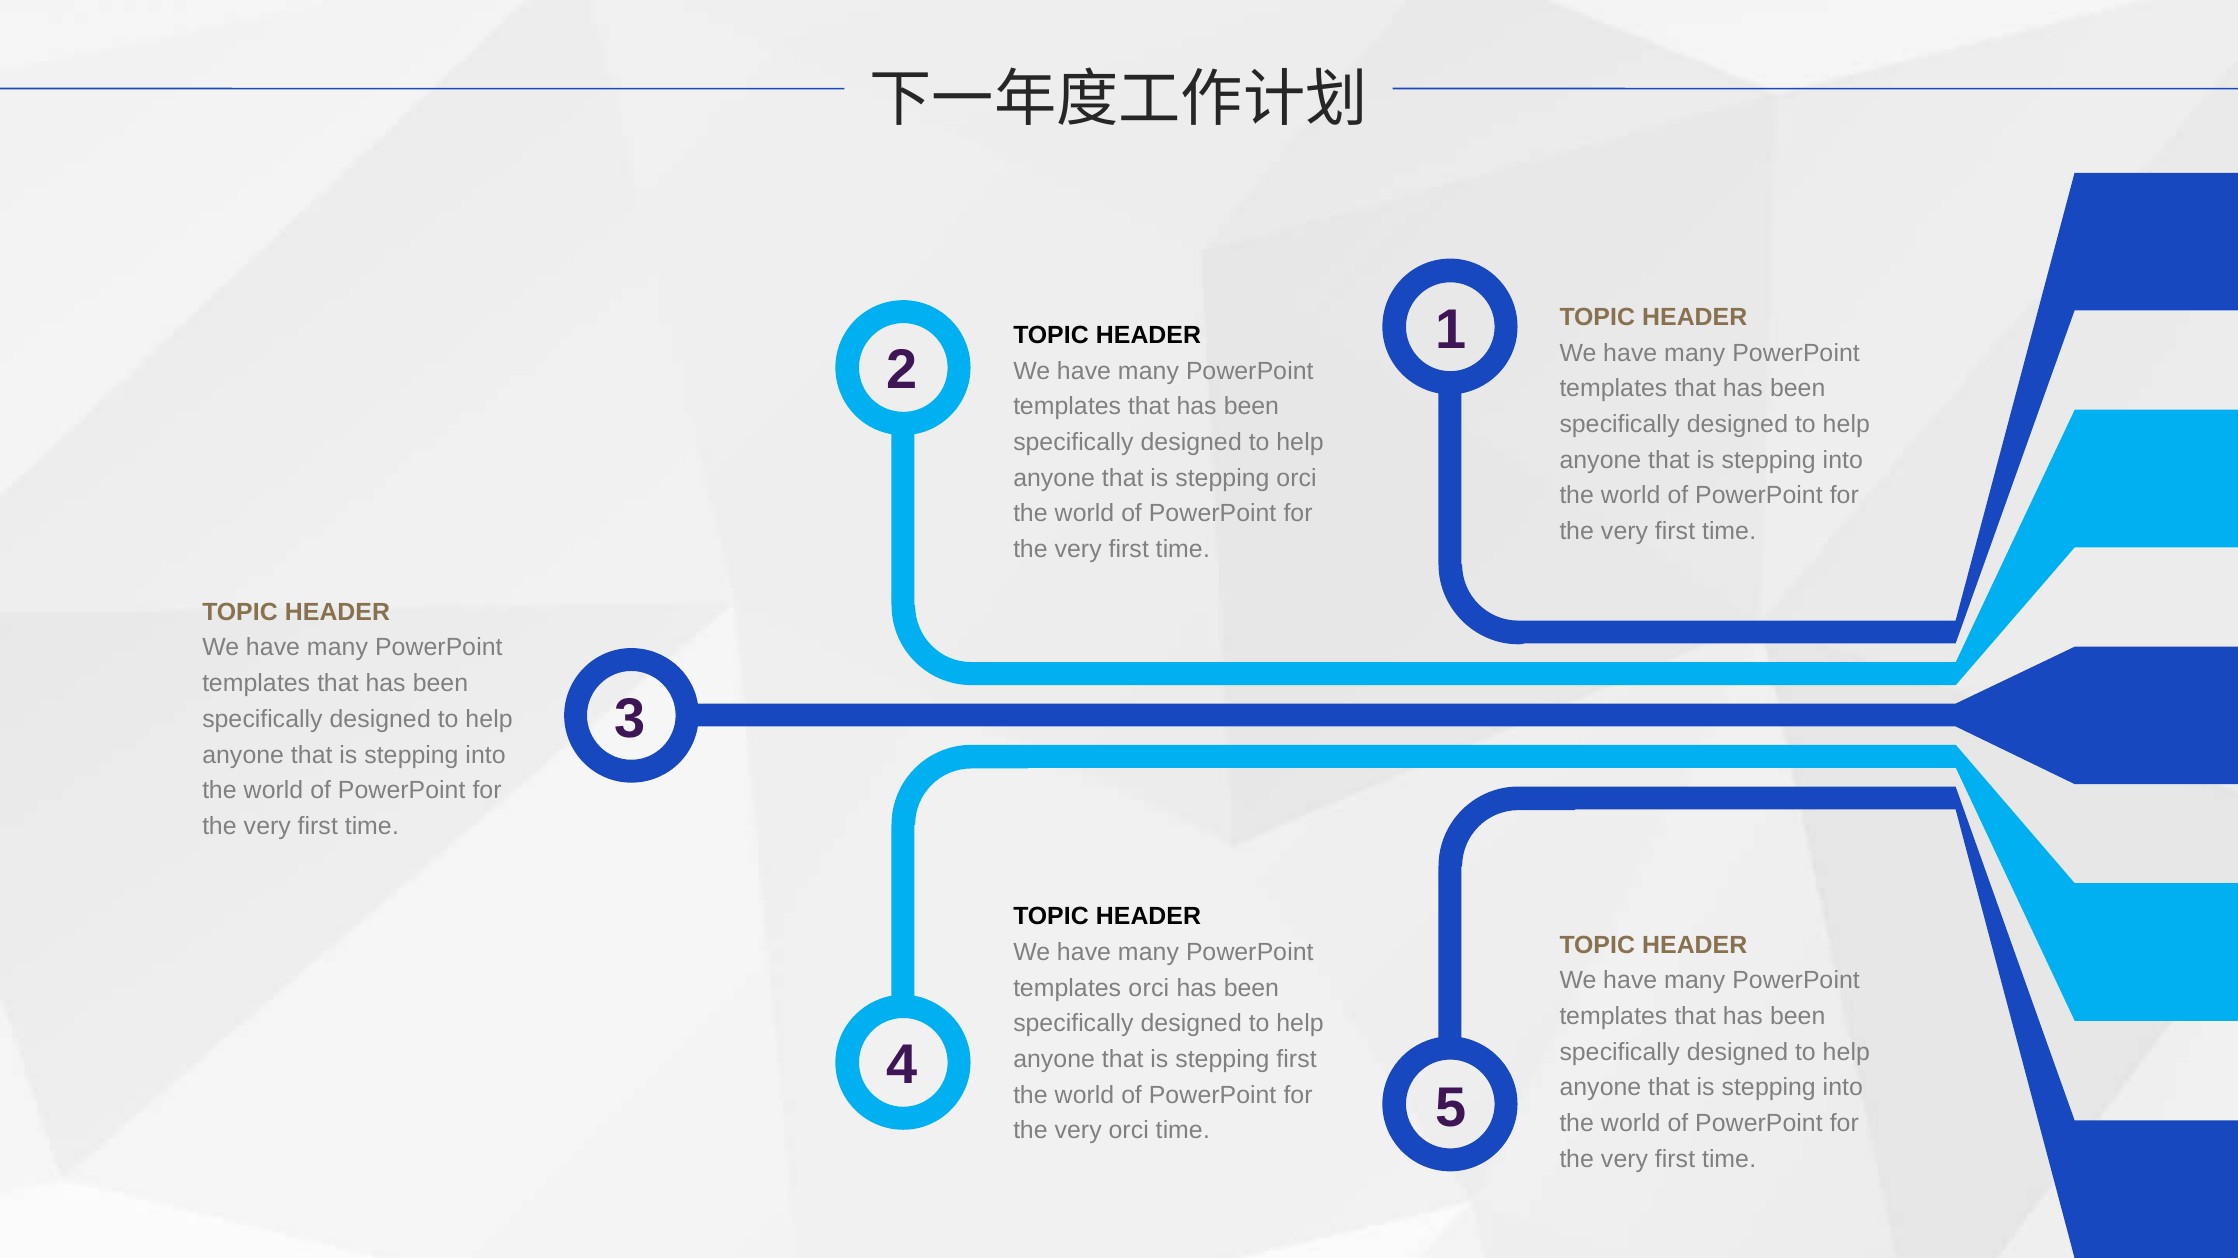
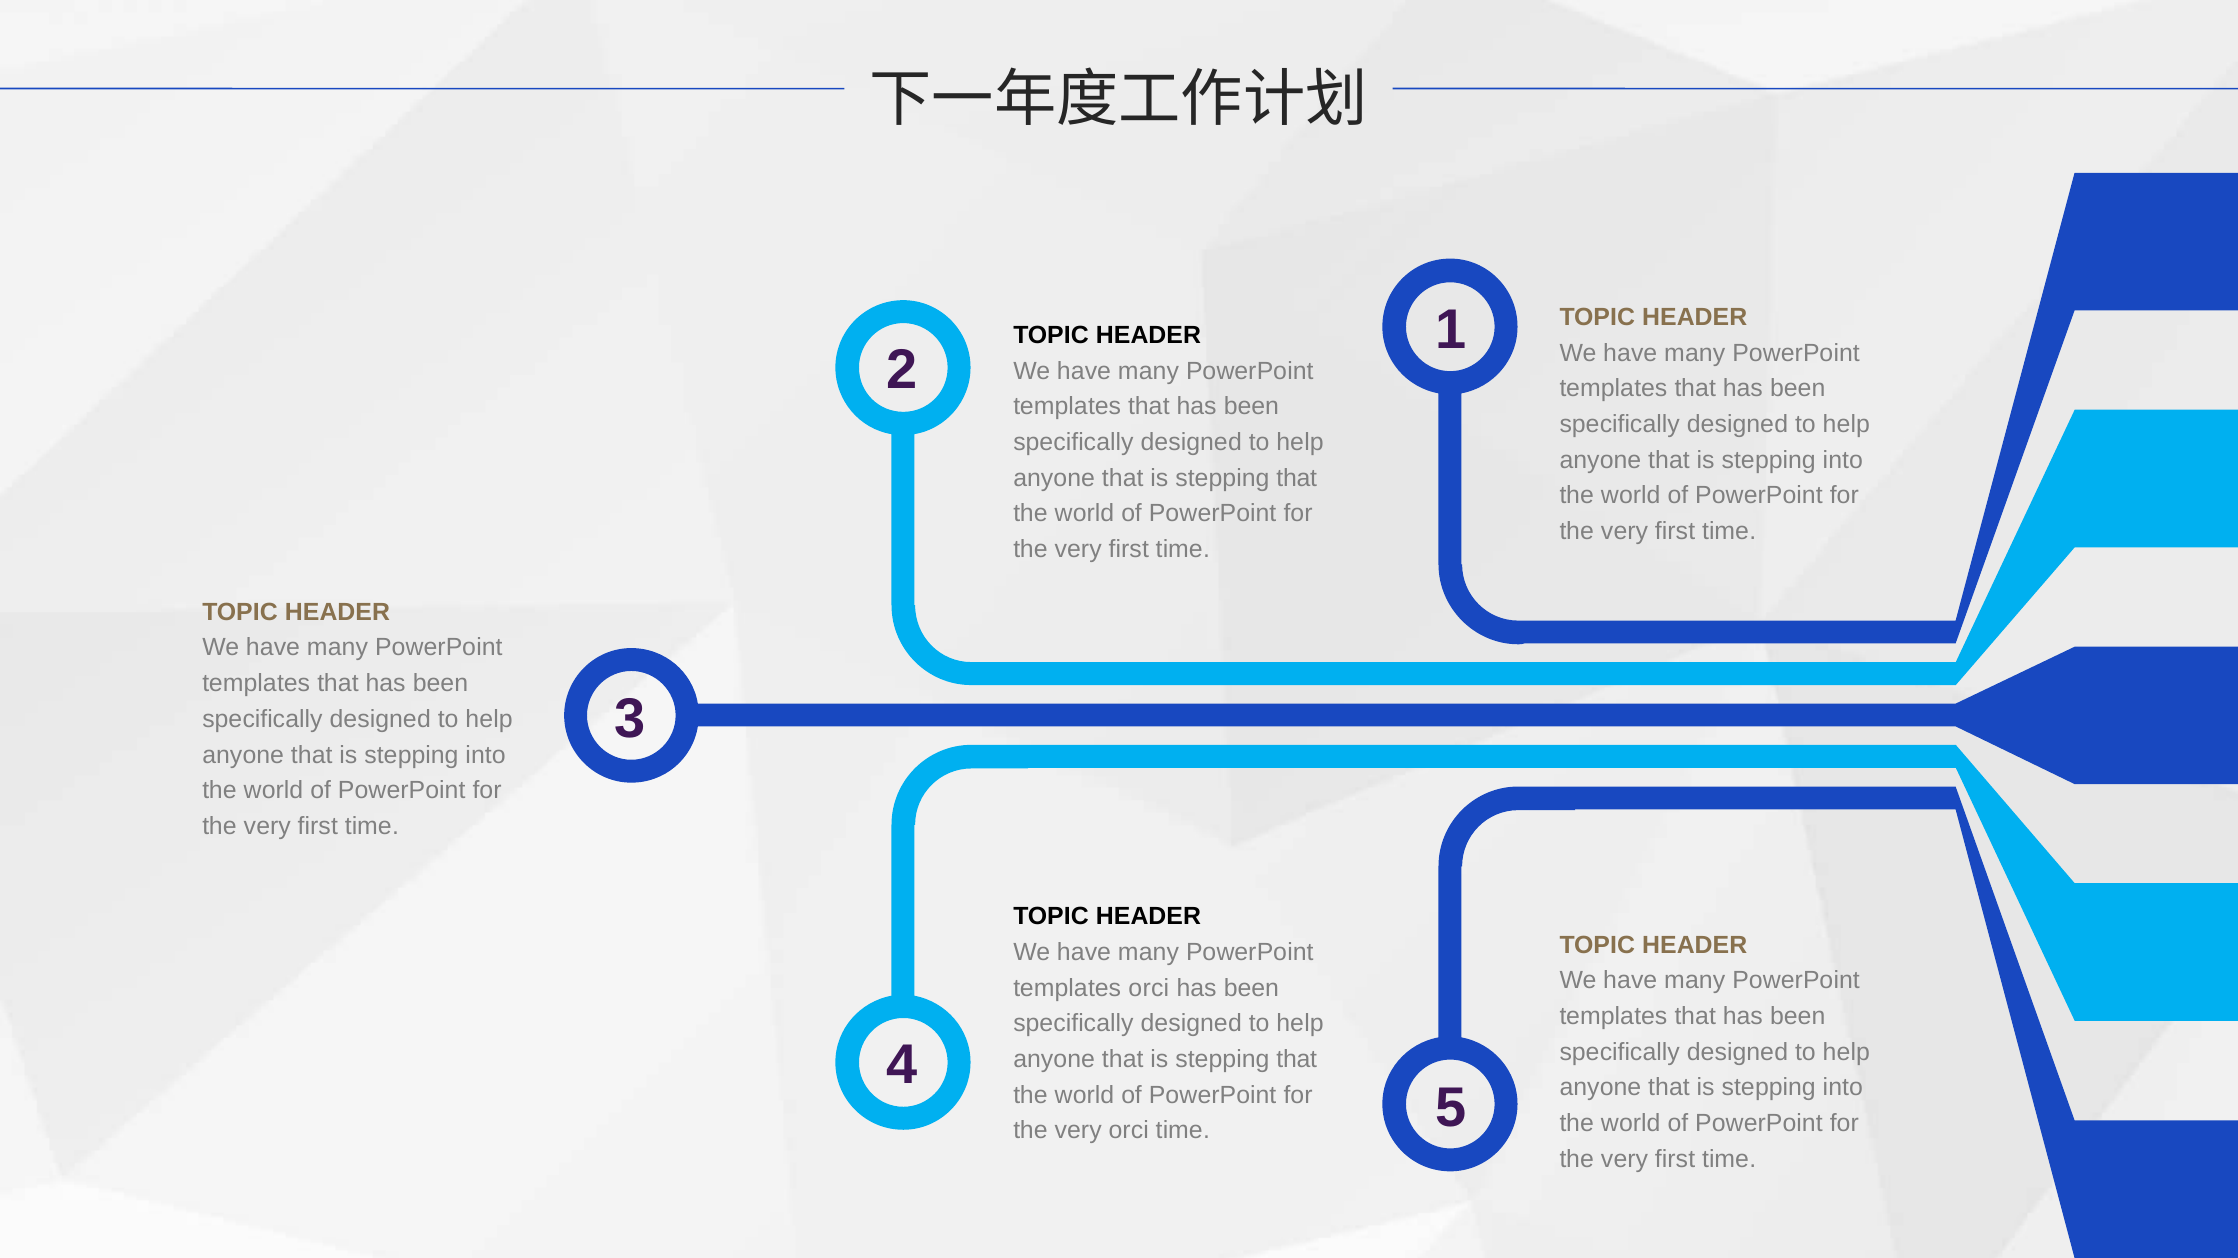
orci: orci -> that (1297, 478)
first: first -> that (1297, 1060)
